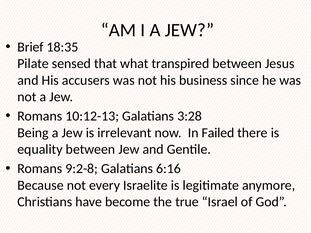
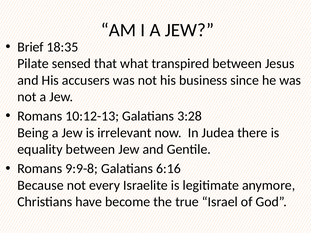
Failed: Failed -> Judea (218, 133)
9:2-8: 9:2-8 -> 9:9-8 (82, 169)
